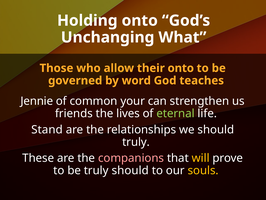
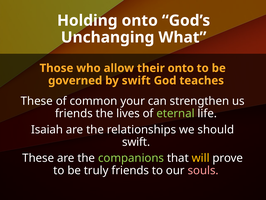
by word: word -> swift (136, 80)
Jennie: Jennie -> These (37, 101)
Stand: Stand -> Isaiah (47, 129)
truly: truly -> swift (136, 142)
companions colour: pink -> light green (131, 158)
truly should: should -> friends (130, 170)
souls colour: yellow -> pink (203, 170)
